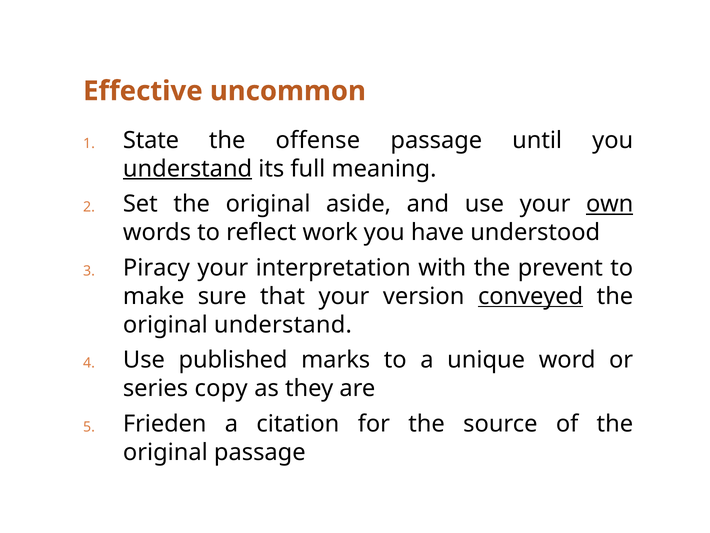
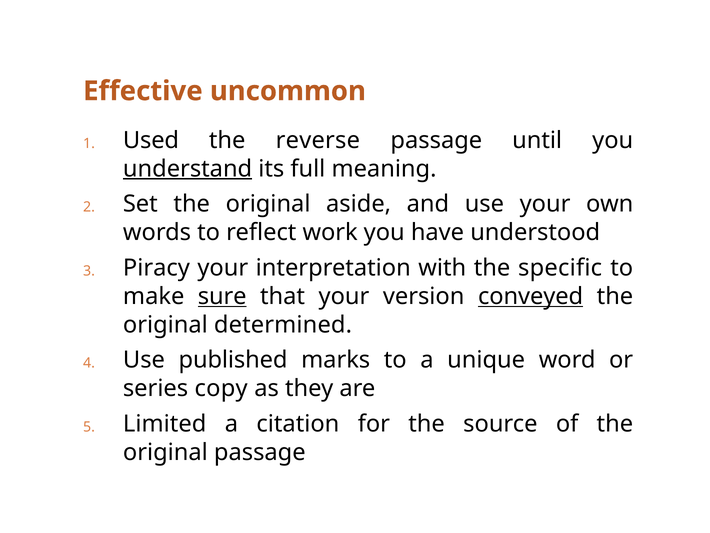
State: State -> Used (151, 140)
offense: offense -> reverse (318, 140)
own underline: present -> none (610, 204)
prevent: prevent -> specific (560, 268)
sure underline: none -> present (222, 296)
original understand: understand -> determined (283, 324)
Frieden: Frieden -> Limited (165, 423)
